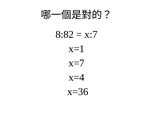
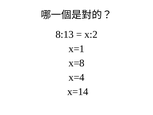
8:82: 8:82 -> 8:13 (65, 34)
x:7: x:7 -> x:2 (91, 34)
x=7: x=7 -> x=8 (76, 63)
x=36: x=36 -> x=14 (78, 92)
